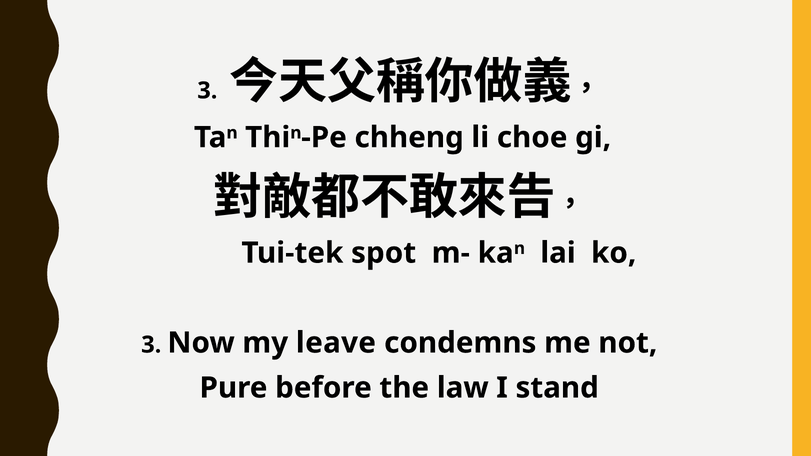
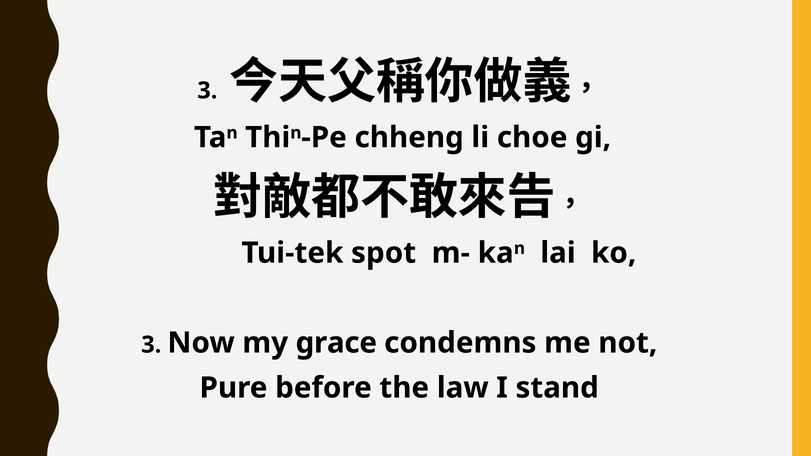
leave: leave -> grace (336, 343)
